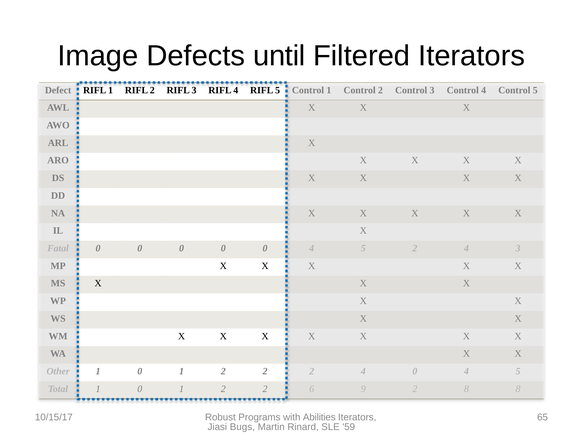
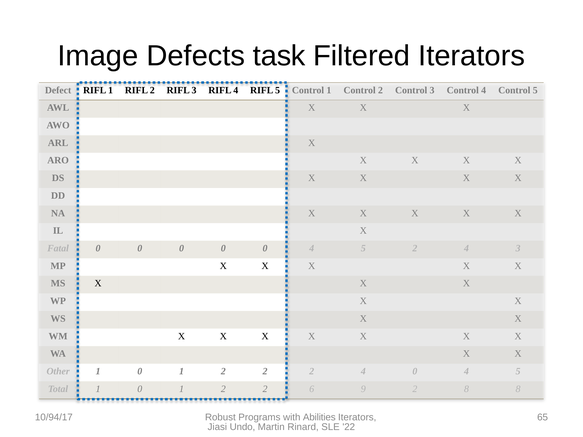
until: until -> task (279, 56)
10/15/17: 10/15/17 -> 10/94/17 (54, 418)
Bugs: Bugs -> Undo (242, 427)
59: 59 -> 22 (349, 427)
